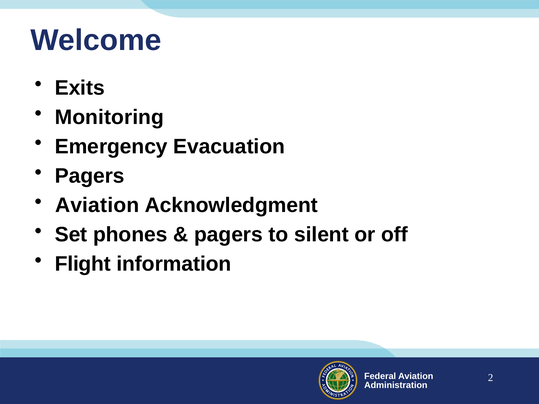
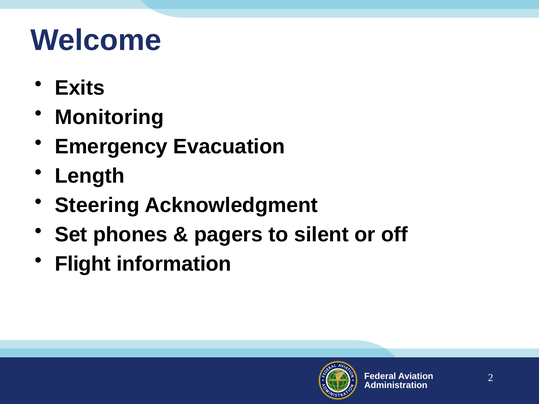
Pagers: Pagers -> Length (90, 176)
Aviation: Aviation -> Steering (97, 205)
